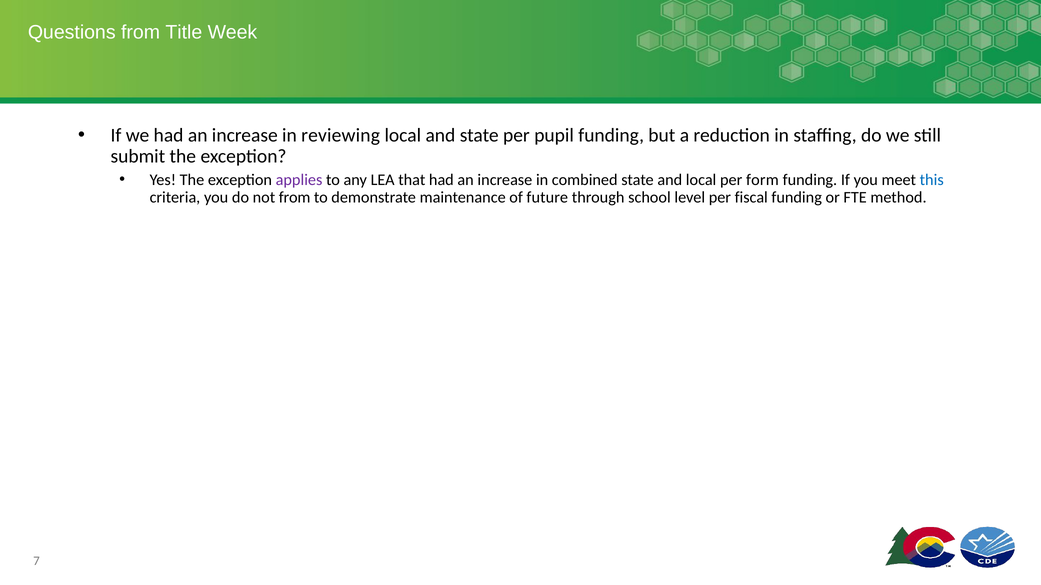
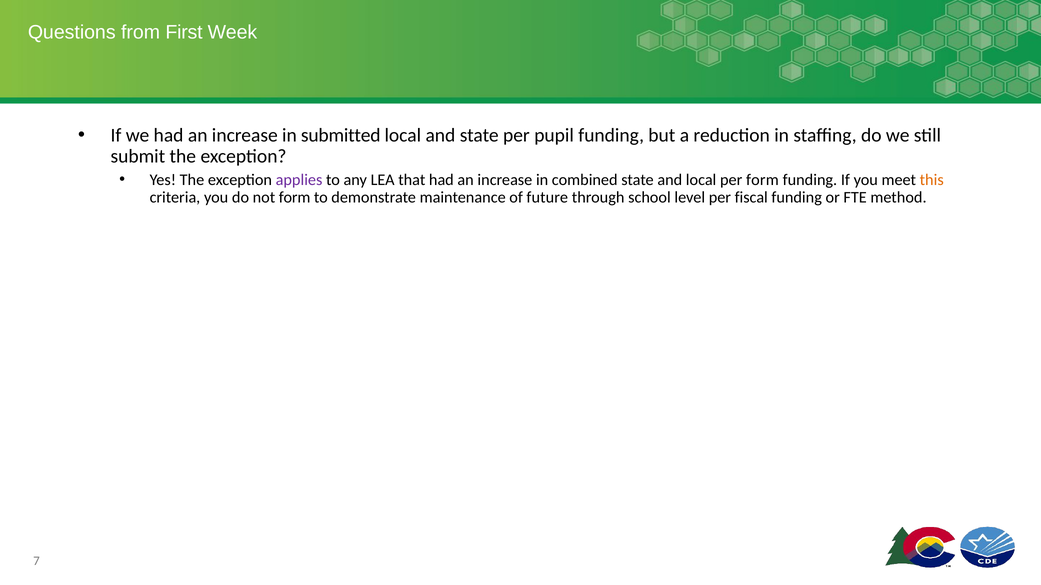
Title: Title -> First (184, 32)
reviewing: reviewing -> submitted (341, 135)
this colour: blue -> orange (932, 180)
not from: from -> form (295, 197)
